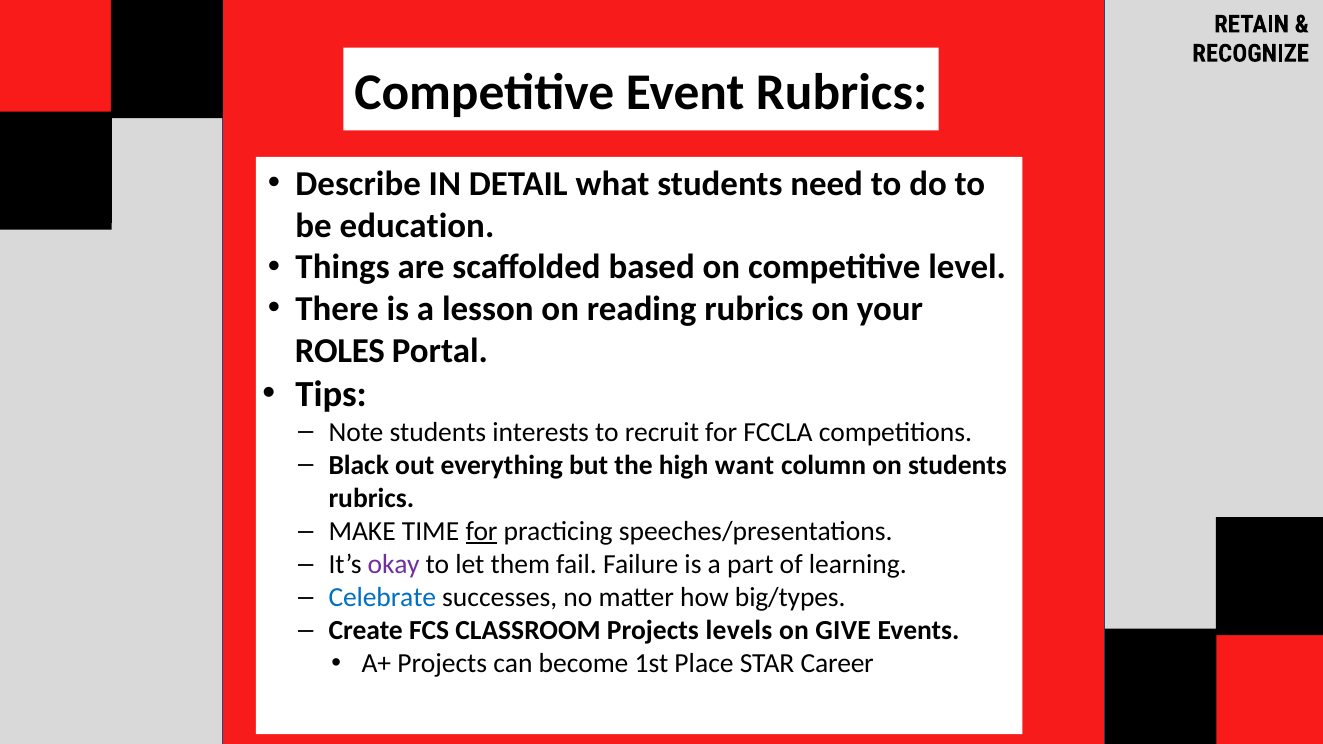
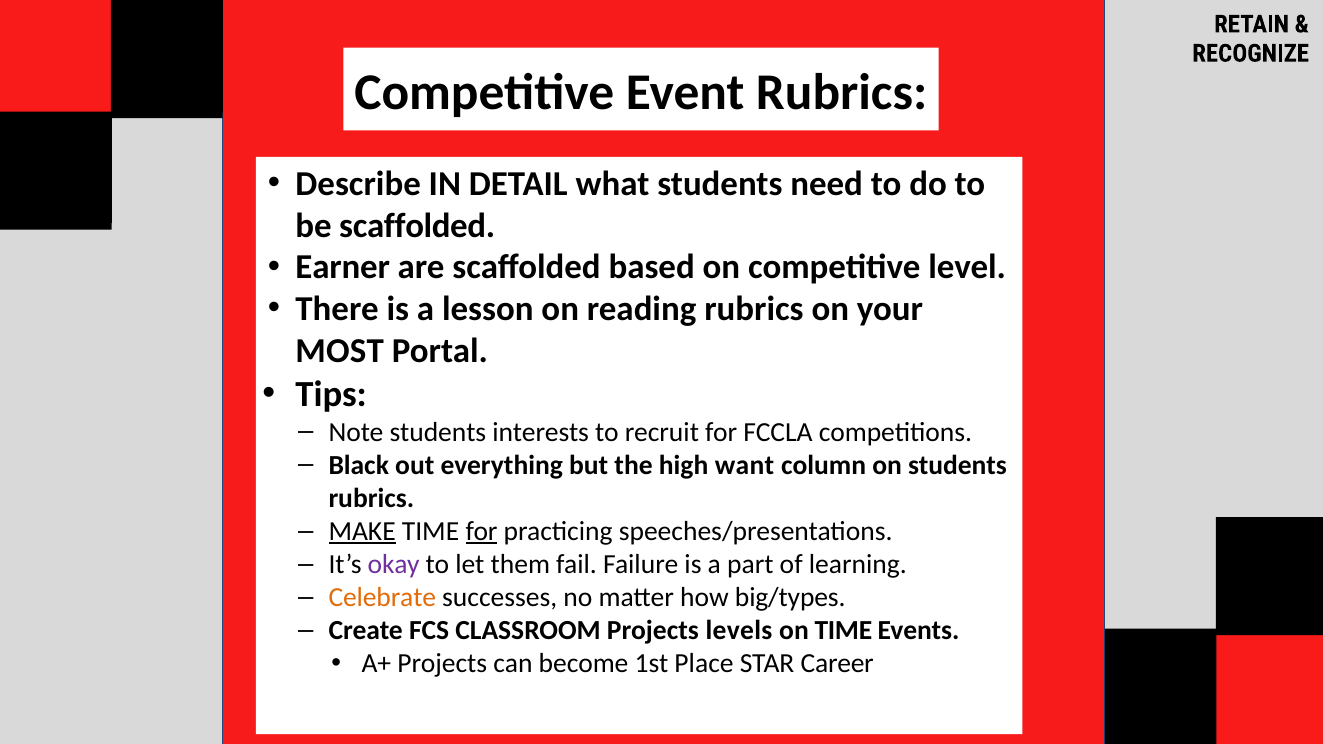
be education: education -> scaffolded (417, 226)
Things: Things -> Earner (343, 267)
ROLES: ROLES -> MOST (340, 351)
MAKE underline: none -> present (362, 532)
Celebrate colour: blue -> orange (382, 598)
on GIVE: GIVE -> TIME (843, 631)
